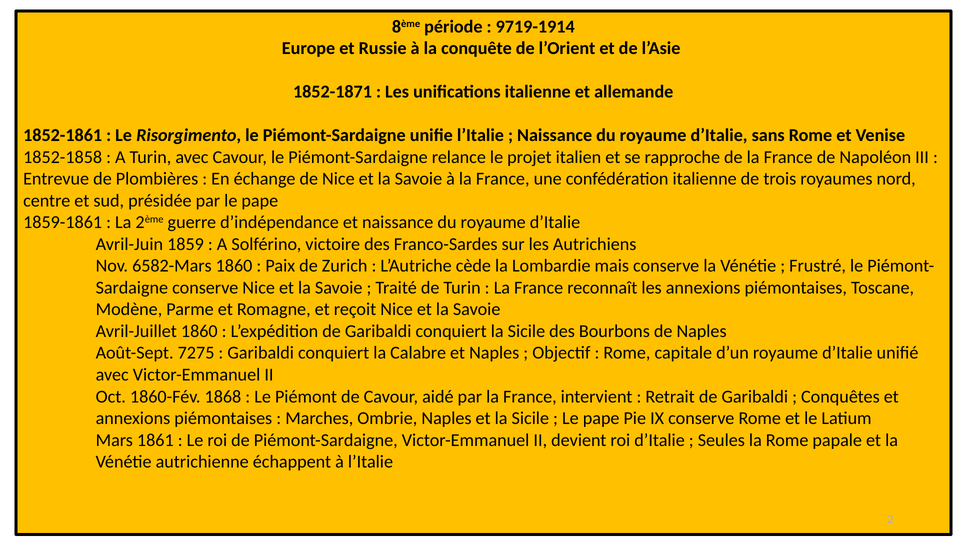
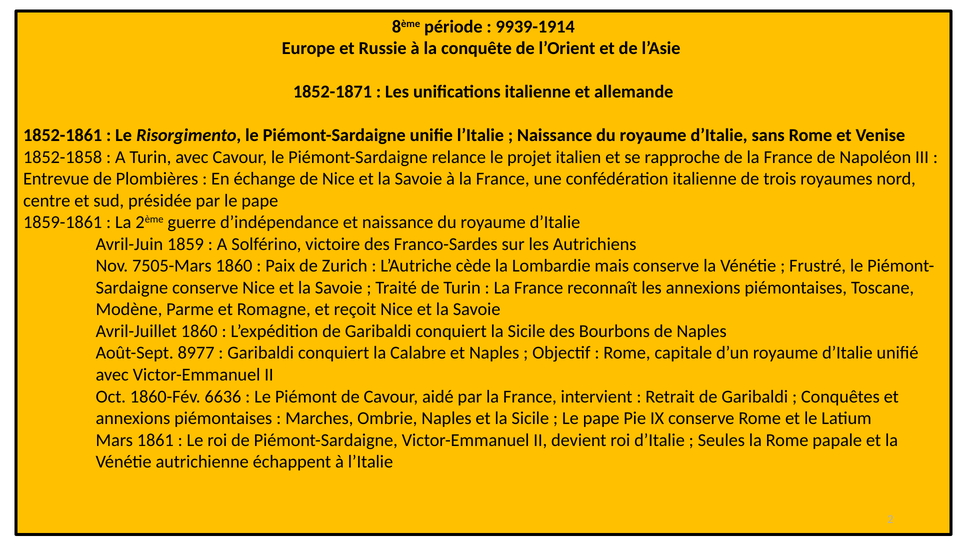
9719-1914: 9719-1914 -> 9939-1914 (535, 27)
6582-Mars: 6582-Mars -> 7505-Mars (172, 266)
7275: 7275 -> 8977 (196, 353)
1868: 1868 -> 6636 (223, 396)
